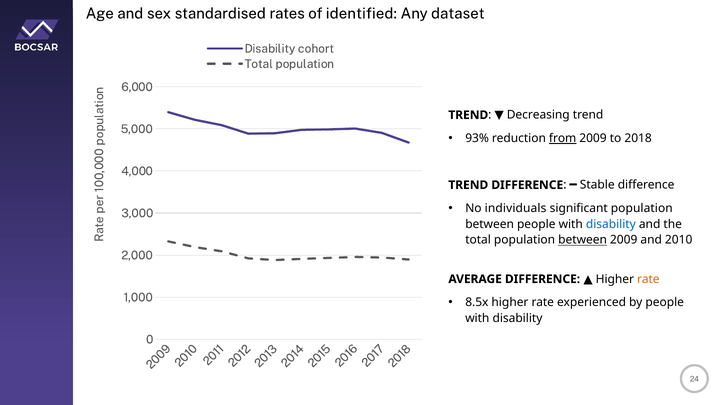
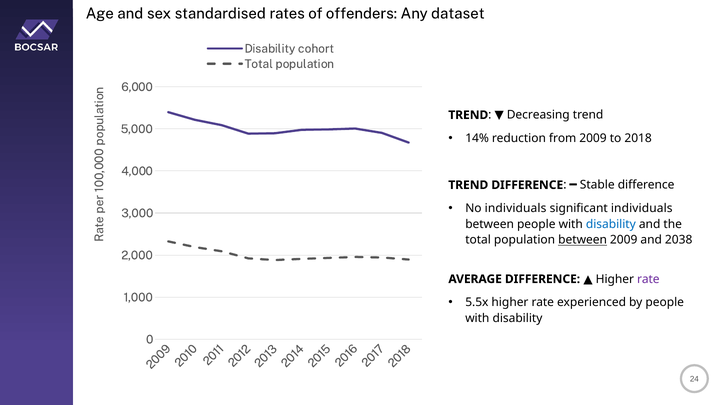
identified: identified -> offenders (361, 14)
93%: 93% -> 14% (477, 138)
from underline: present -> none (563, 138)
significant population: population -> individuals (642, 208)
2010: 2010 -> 2038 (679, 240)
rate colour: orange -> purple (648, 279)
8.5x: 8.5x -> 5.5x (477, 302)
